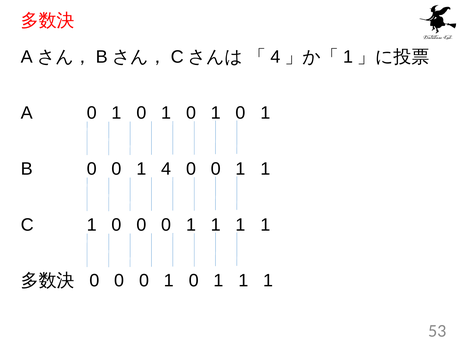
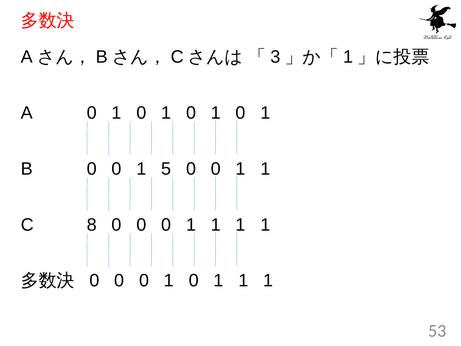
4: 4 -> 3 (276, 57)
1 4: 4 -> 5 (166, 169)
C 1: 1 -> 8 (92, 225)
